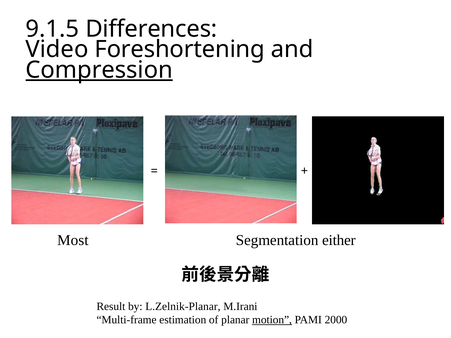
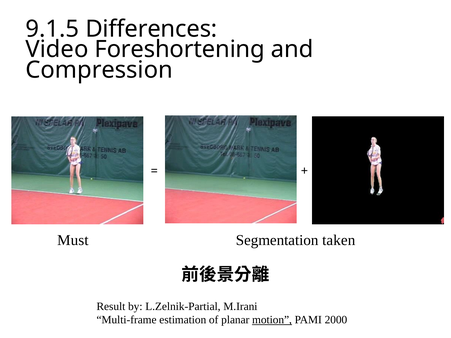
Compression underline: present -> none (99, 70)
Most: Most -> Must (73, 241)
either: either -> taken (339, 241)
L.Zelnik-Planar: L.Zelnik-Planar -> L.Zelnik-Partial (183, 307)
